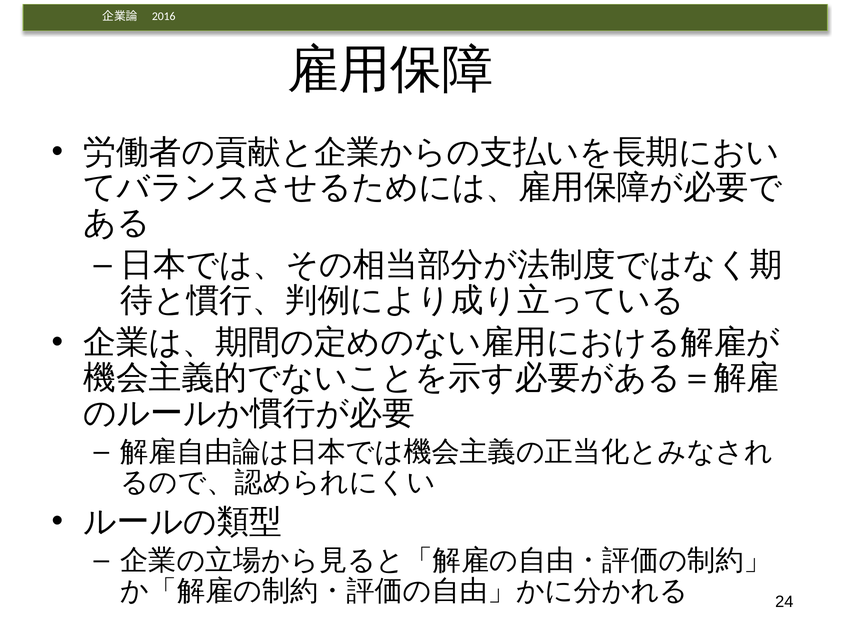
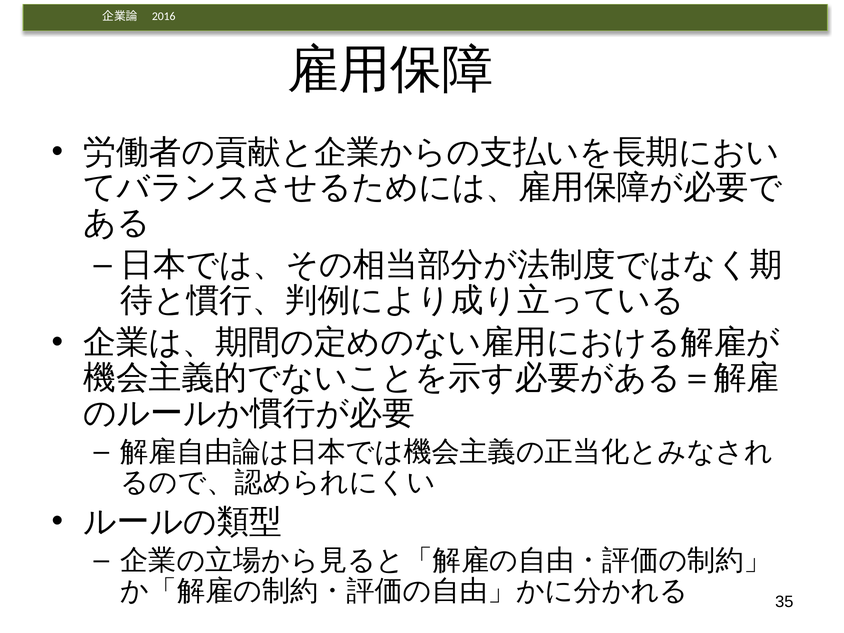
24: 24 -> 35 (784, 602)
